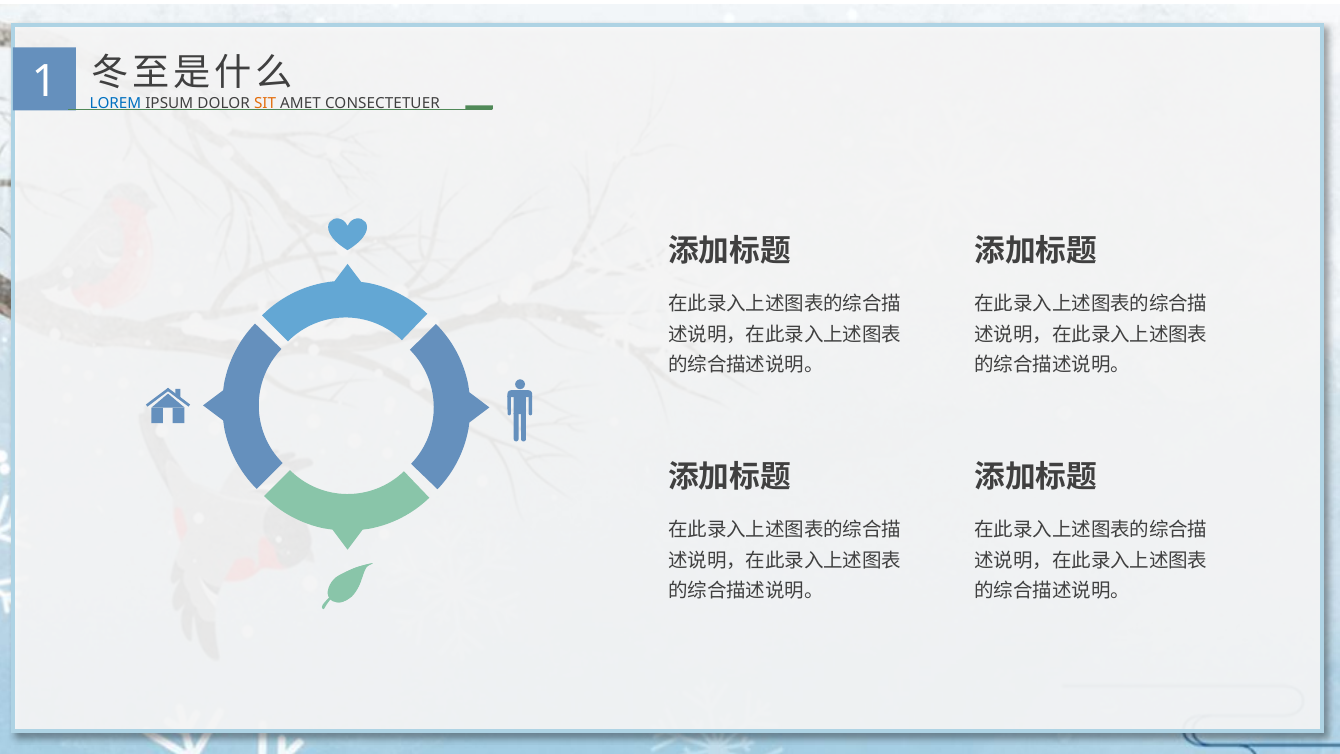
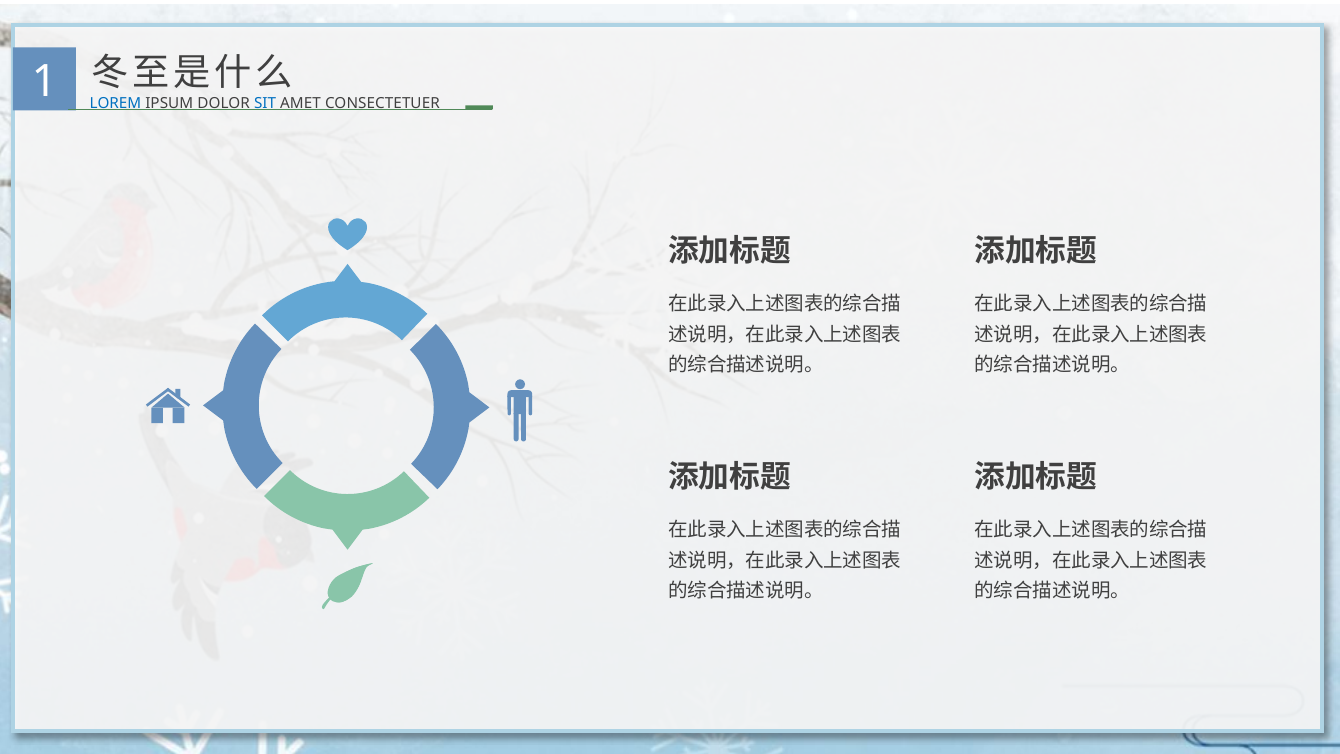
SIT colour: orange -> blue (265, 103)
